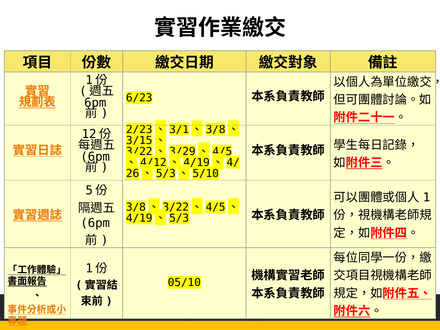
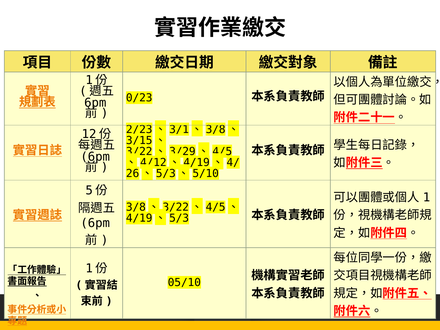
6/23: 6/23 -> 0/23 (139, 98)
